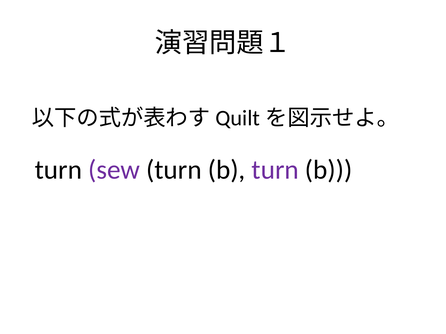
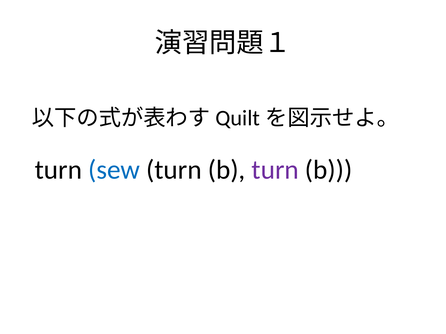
sew colour: purple -> blue (114, 170)
